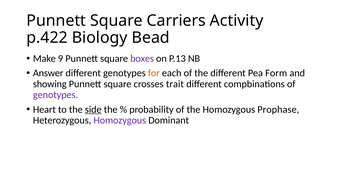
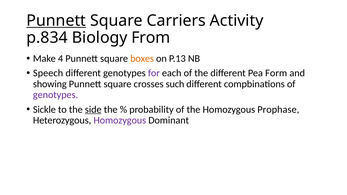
Punnett underline: none -> present (56, 21)
p.422: p.422 -> p.834 (47, 38)
Bead: Bead -> From (151, 38)
9: 9 -> 4 (61, 59)
boxes colour: purple -> orange (142, 59)
Answer: Answer -> Speech (48, 73)
for colour: orange -> purple (154, 73)
trait: trait -> such (175, 84)
Heart: Heart -> Sickle (44, 110)
